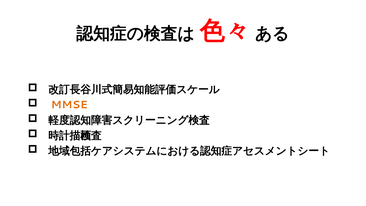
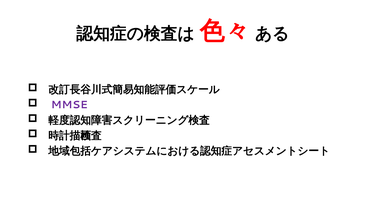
MMSE colour: orange -> purple (69, 105)
